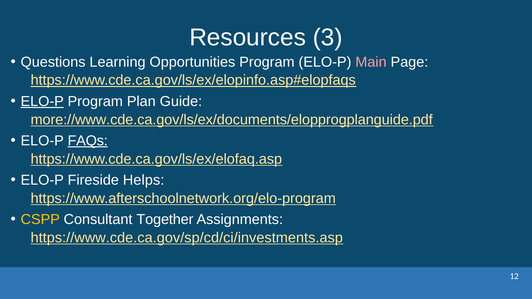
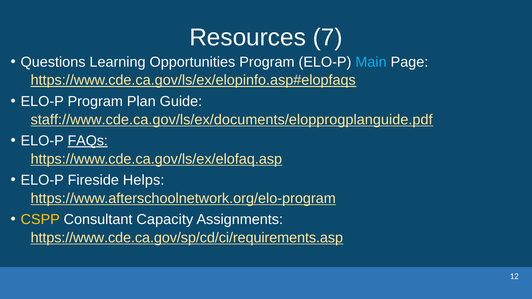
3: 3 -> 7 (328, 38)
Main colour: pink -> light blue (371, 62)
ELO-P underline: present -> none (42, 101)
more://www.cde.ca.gov/ls/ex/documents/elopprogplanguide.pdf: more://www.cde.ca.gov/ls/ex/documents/elopprogplanguide.pdf -> staff://www.cde.ca.gov/ls/ex/documents/elopprogplanguide.pdf (232, 120)
Together: Together -> Capacity (165, 220)
https://www.cde.ca.gov/sp/cd/ci/investments.asp: https://www.cde.ca.gov/sp/cd/ci/investments.asp -> https://www.cde.ca.gov/sp/cd/ci/requirements.asp (187, 238)
